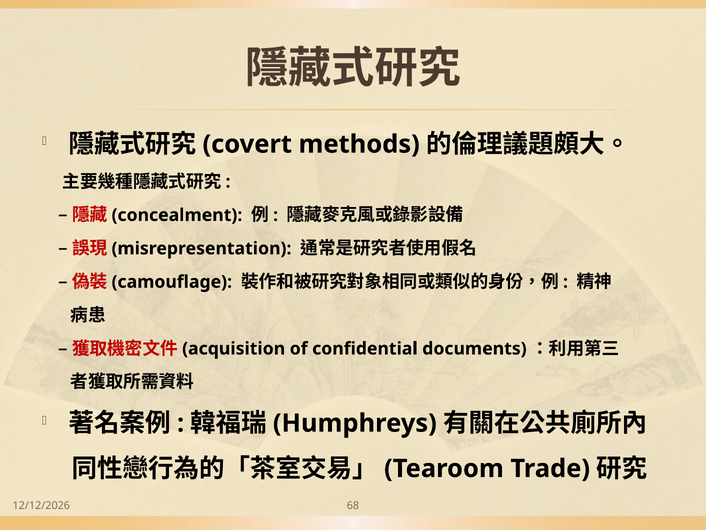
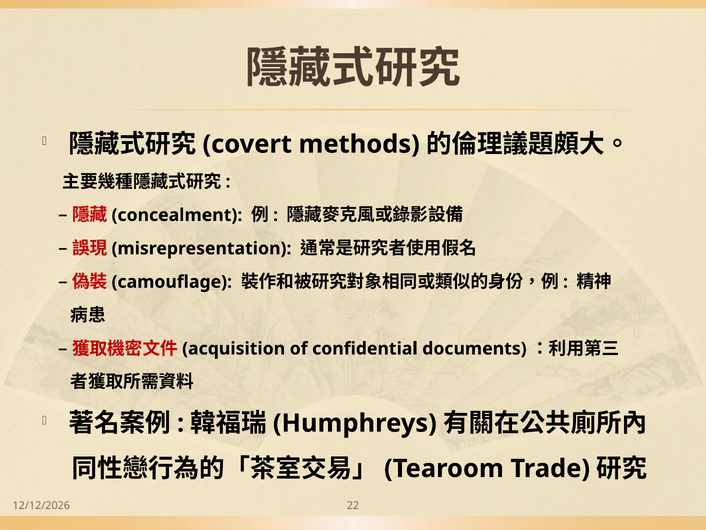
68: 68 -> 22 (353, 505)
